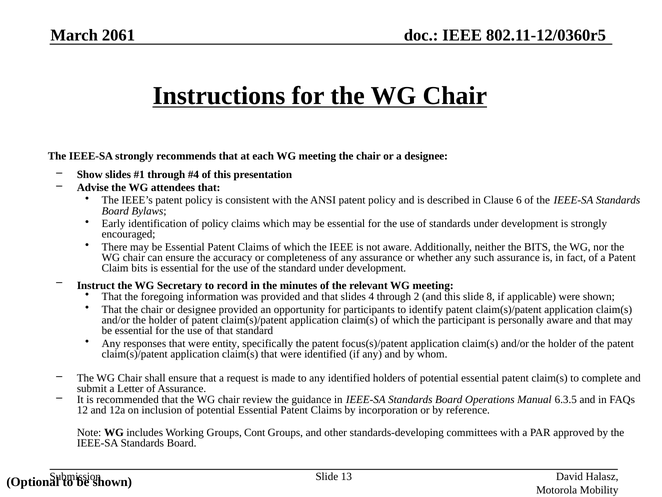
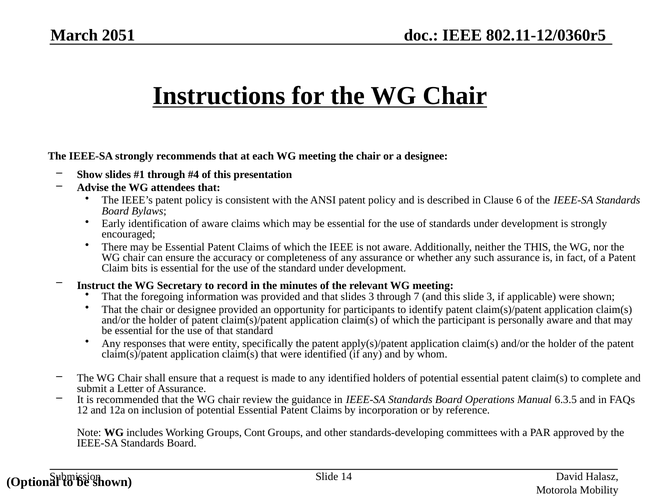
2061: 2061 -> 2051 (118, 35)
of policy: policy -> aware (215, 224)
the BITS: BITS -> THIS (537, 247)
slides 4: 4 -> 3 (371, 296)
2: 2 -> 7 (417, 296)
slide 8: 8 -> 3 (491, 296)
focus(s)/patent: focus(s)/patent -> apply(s)/patent (375, 343)
13: 13 -> 14 (346, 476)
